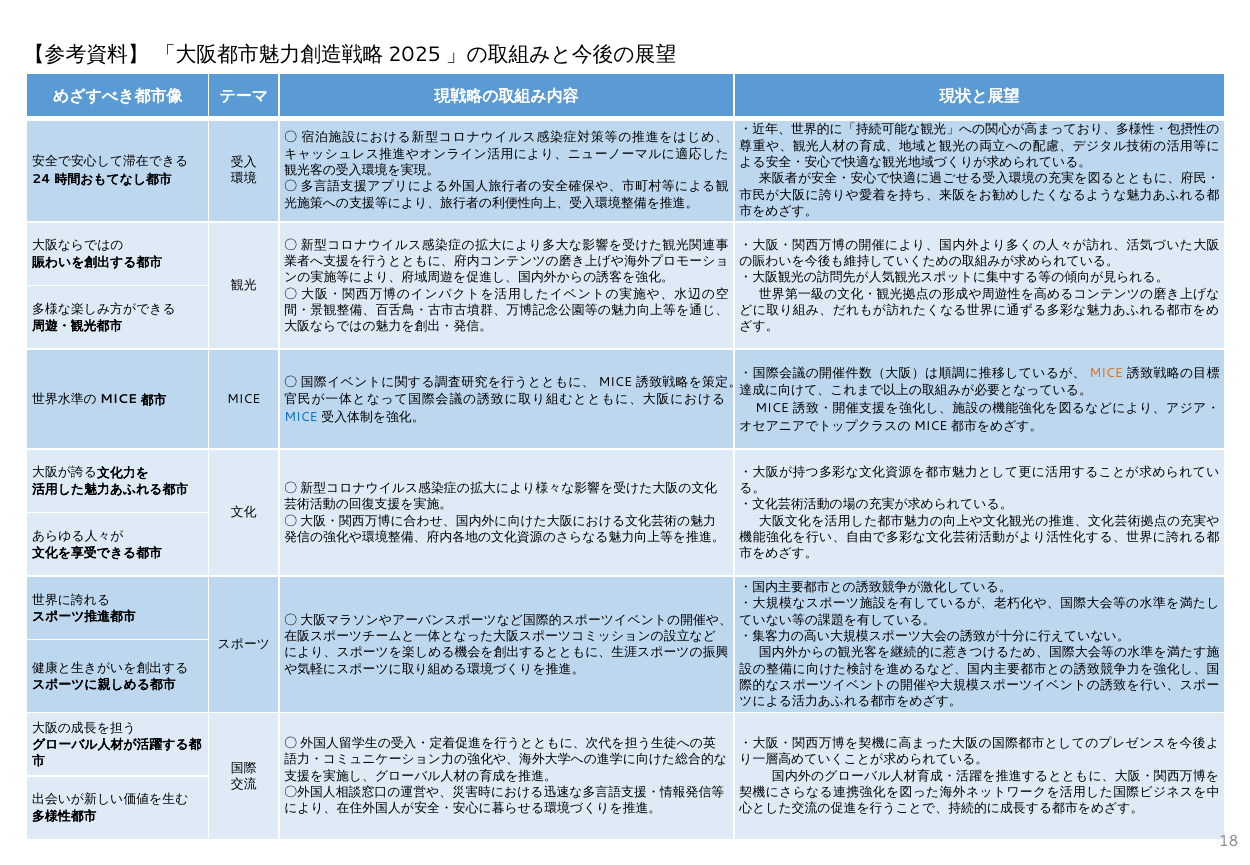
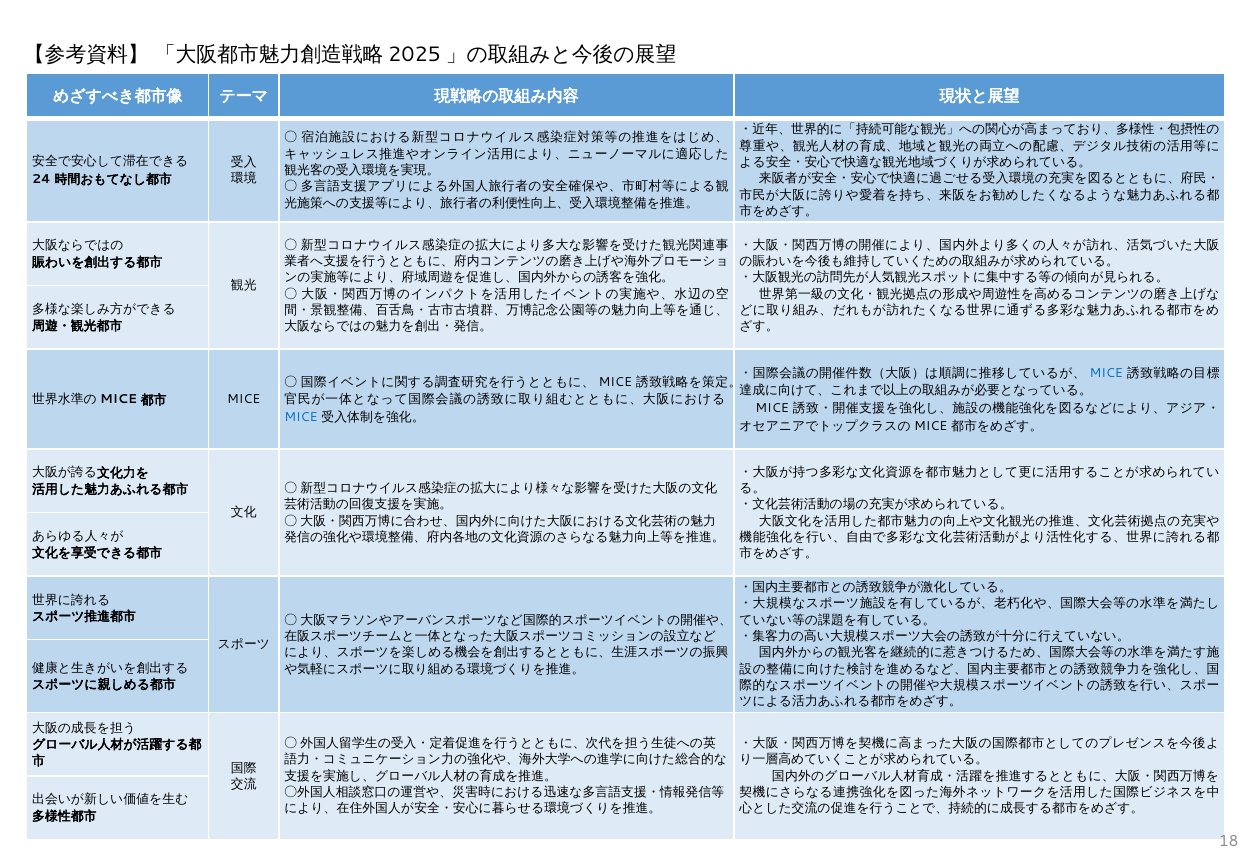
MICE colour: orange -> blue (1106, 373)
